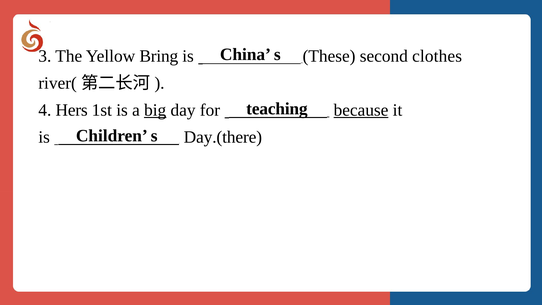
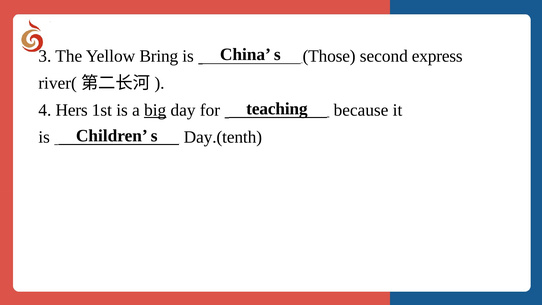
These: These -> Those (329, 56)
clothes: clothes -> express (437, 56)
because underline: present -> none (361, 110)
Day.(there: Day.(there -> Day.(tenth (223, 137)
